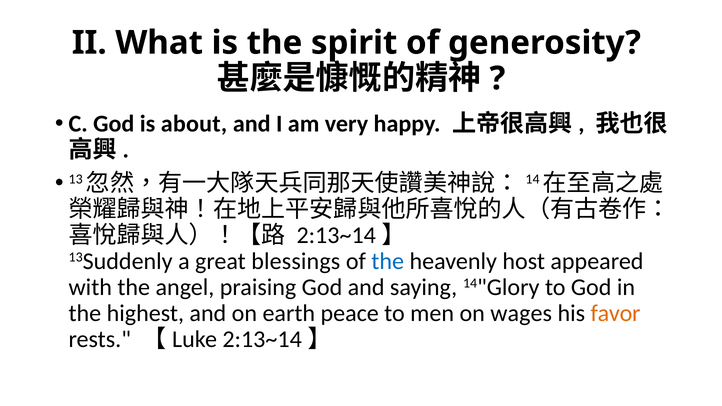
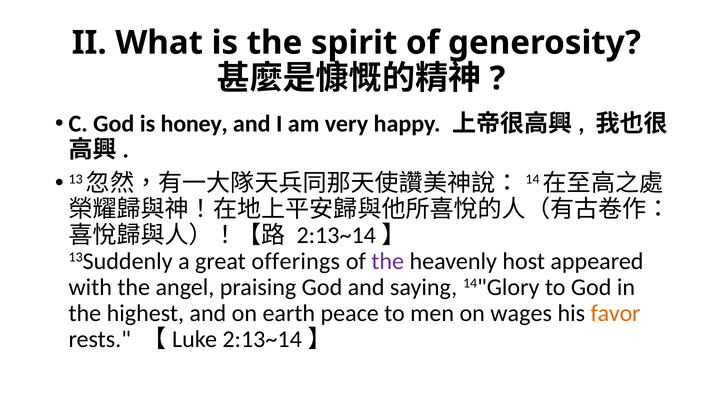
about: about -> honey (194, 124)
blessings: blessings -> offerings (296, 261)
the colour: blue -> purple (388, 261)
